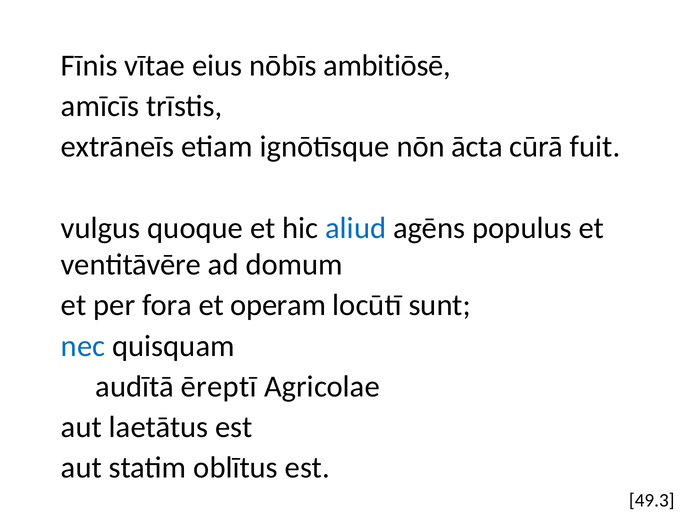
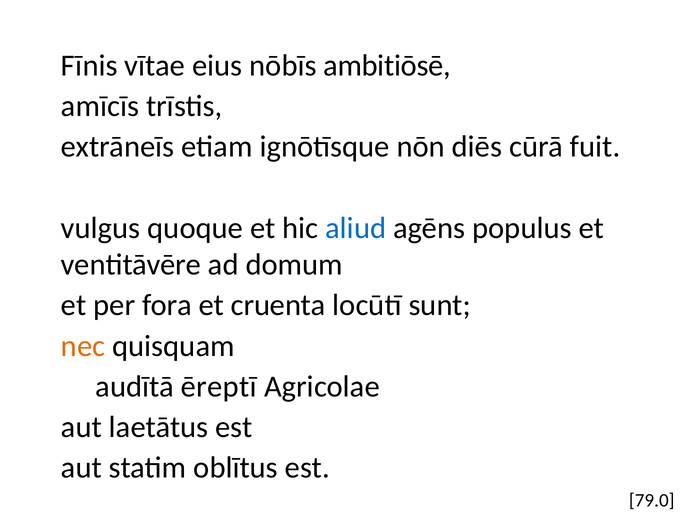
ācta: ācta -> diēs (477, 147)
operam: operam -> cruenta (278, 305)
nec colour: blue -> orange (83, 346)
49.3: 49.3 -> 79.0 (652, 500)
